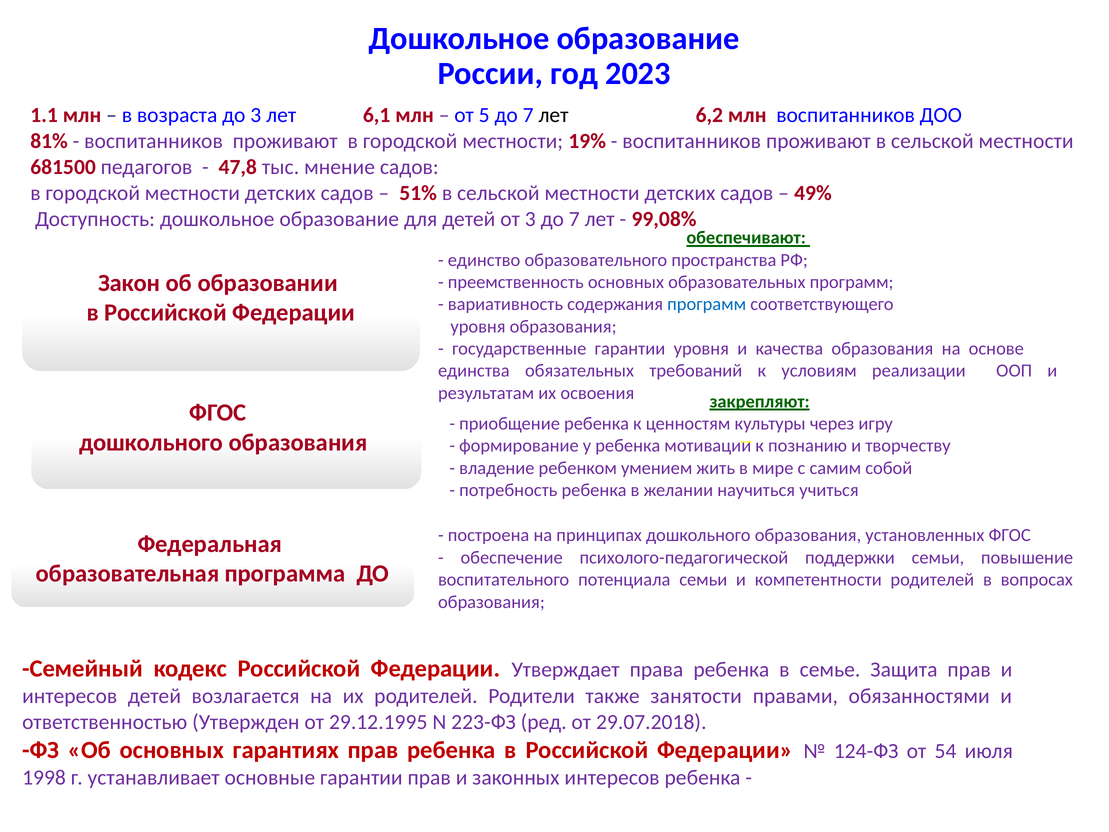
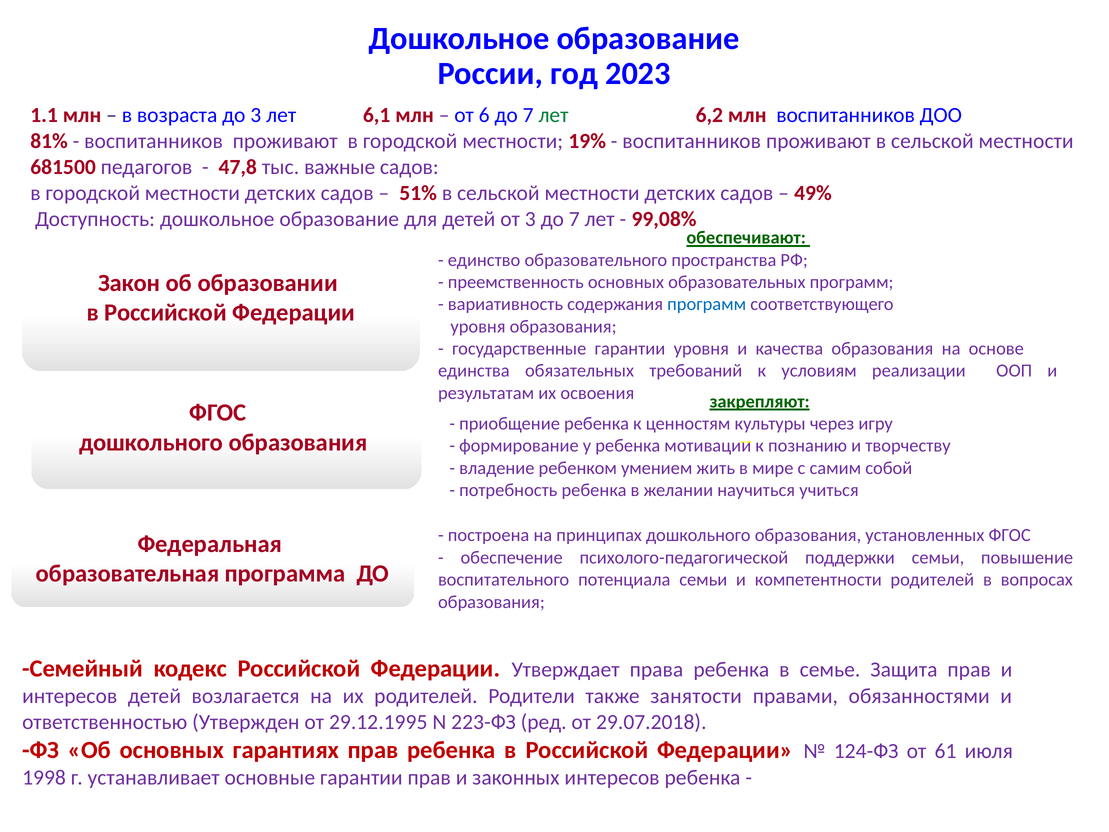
5: 5 -> 6 (484, 115)
лет colour: black -> green (554, 115)
мнение: мнение -> важные (340, 167)
54: 54 -> 61 (946, 751)
